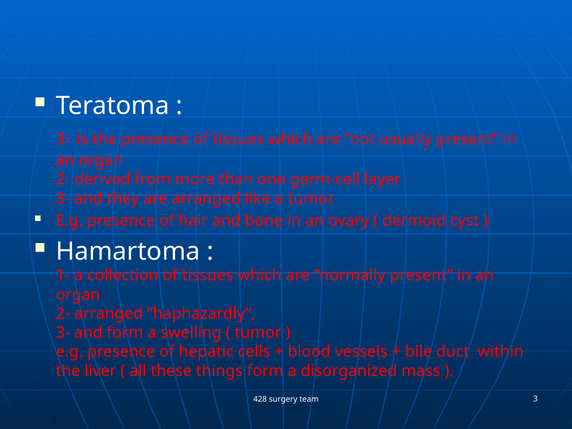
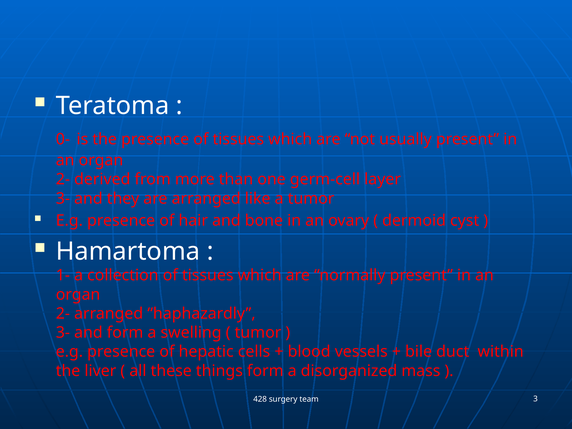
3-: 3- -> 0- (63, 139)
